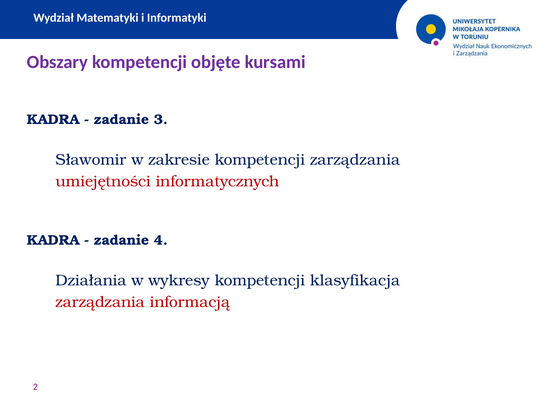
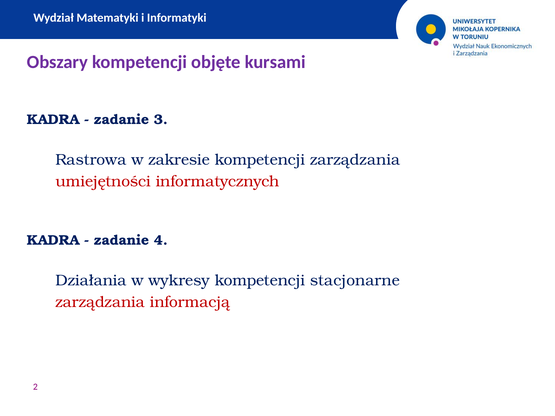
Sławomir: Sławomir -> Rastrowa (91, 160)
klasyfikacja: klasyfikacja -> stacjonarne (355, 281)
